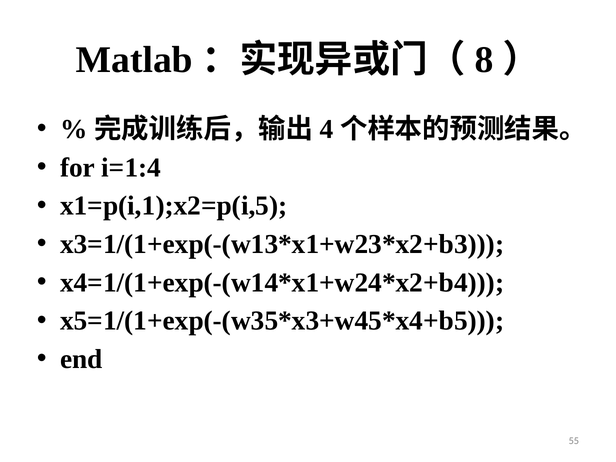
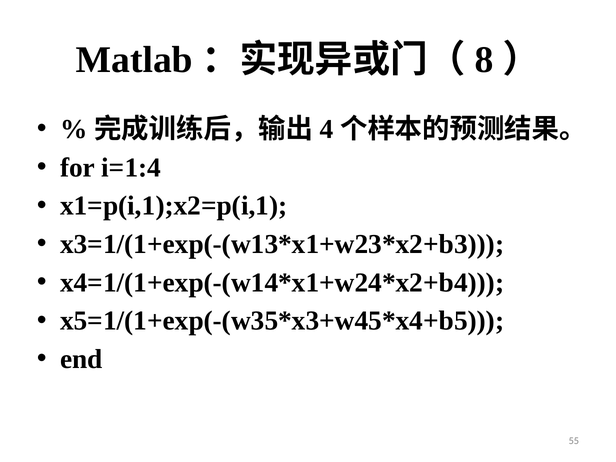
x1=p(i,1);x2=p(i,5: x1=p(i,1);x2=p(i,5 -> x1=p(i,1);x2=p(i,1 (174, 206)
